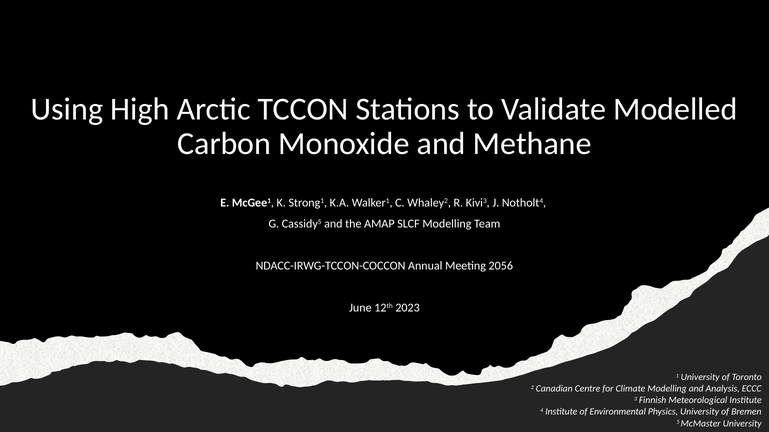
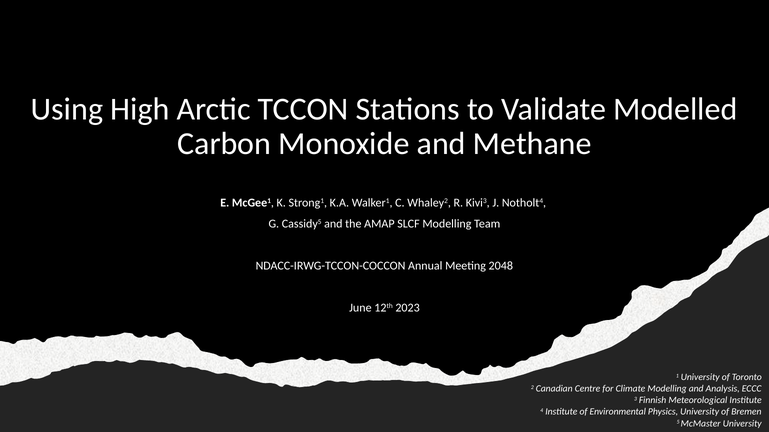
2056: 2056 -> 2048 (501, 266)
